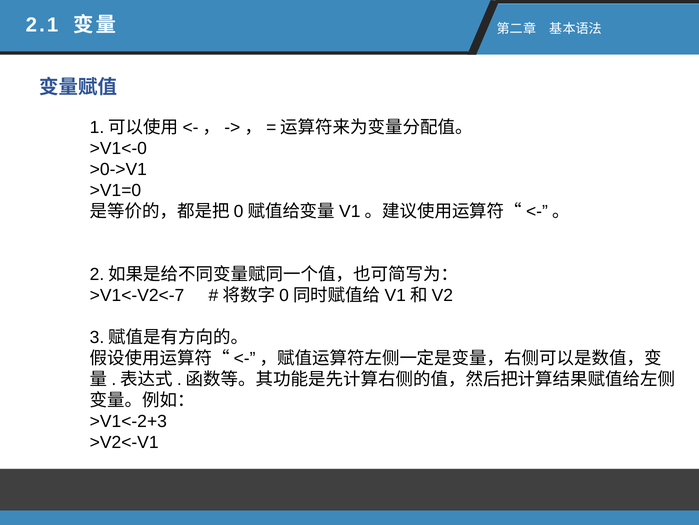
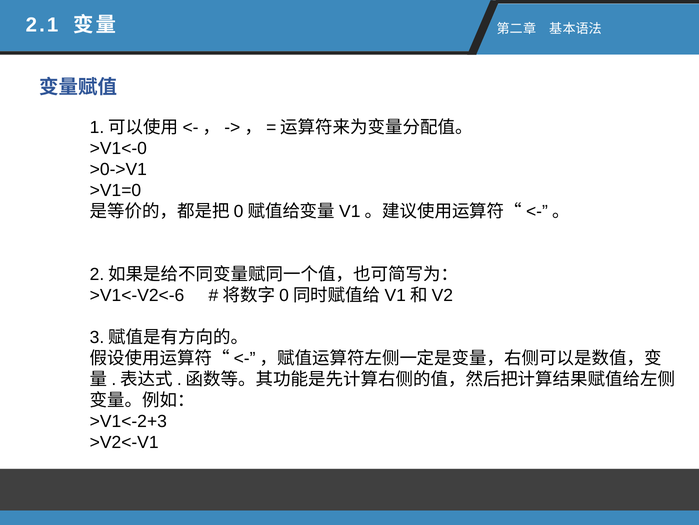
>V1<-V2<-7: >V1<-V2<-7 -> >V1<-V2<-6 (137, 295)
